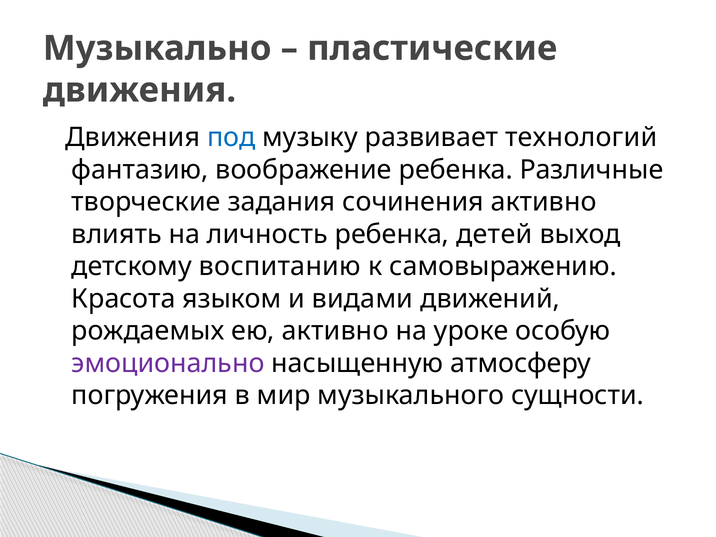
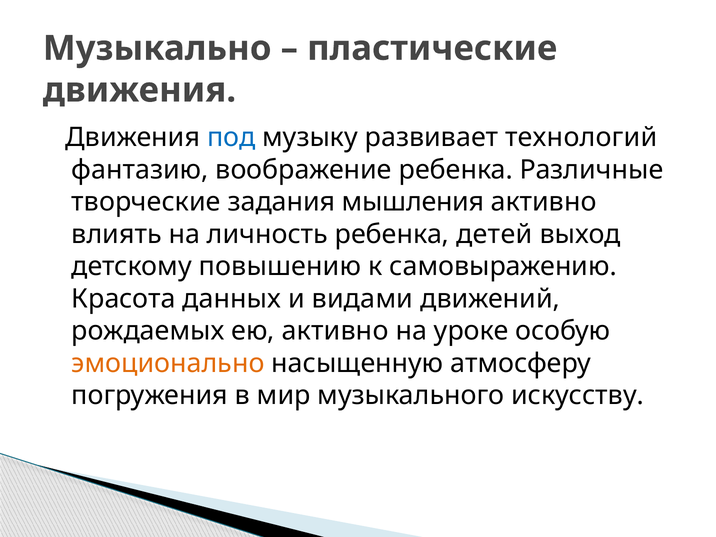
сочинения: сочинения -> мышления (413, 202)
воспитанию: воспитанию -> повышению (280, 267)
языком: языком -> данных (232, 299)
эмоционально colour: purple -> orange (168, 363)
сущности: сущности -> искусству (578, 396)
